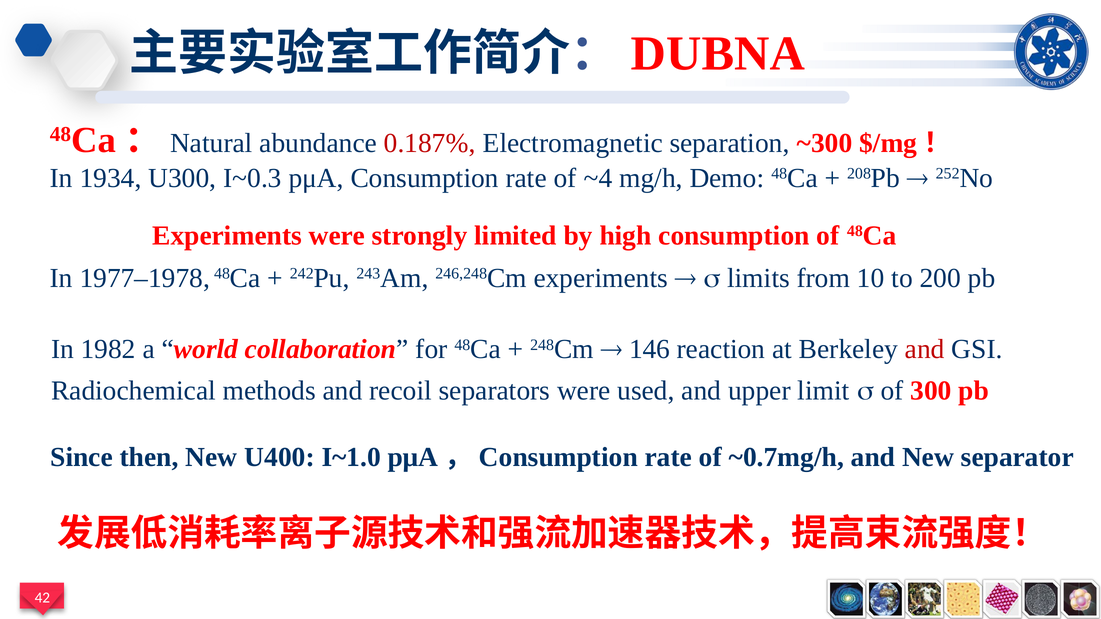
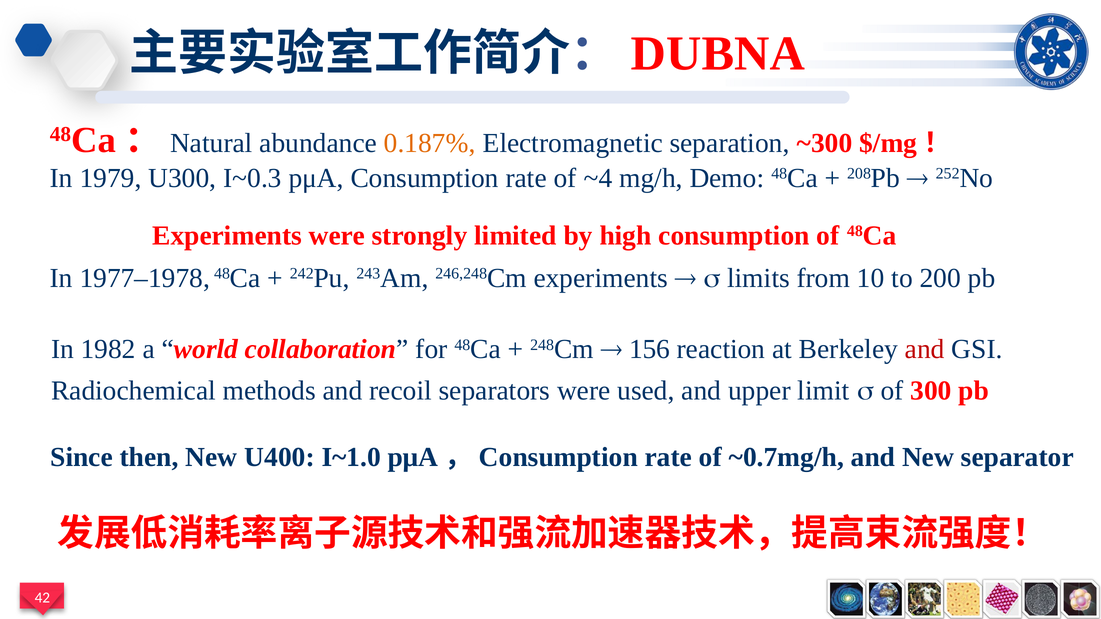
0.187% colour: red -> orange (430, 143)
1934: 1934 -> 1979 (110, 178)
146: 146 -> 156 (650, 350)
